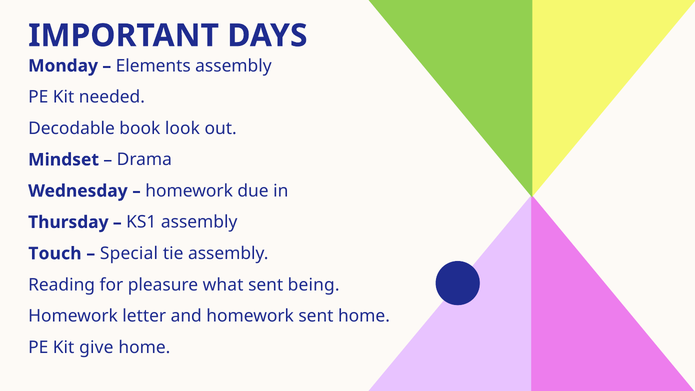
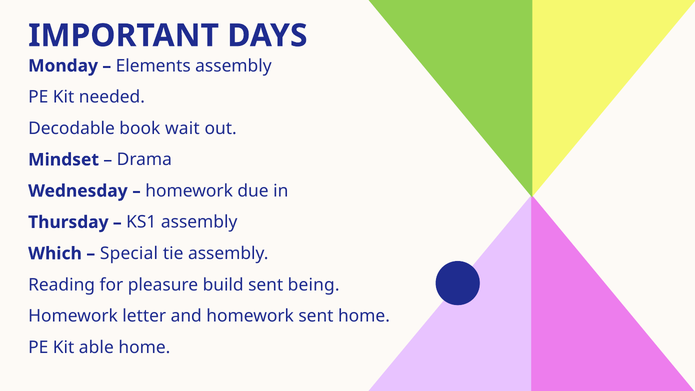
look: look -> wait (182, 128)
Touch: Touch -> Which (55, 253)
what: what -> build (223, 285)
give: give -> able (96, 347)
